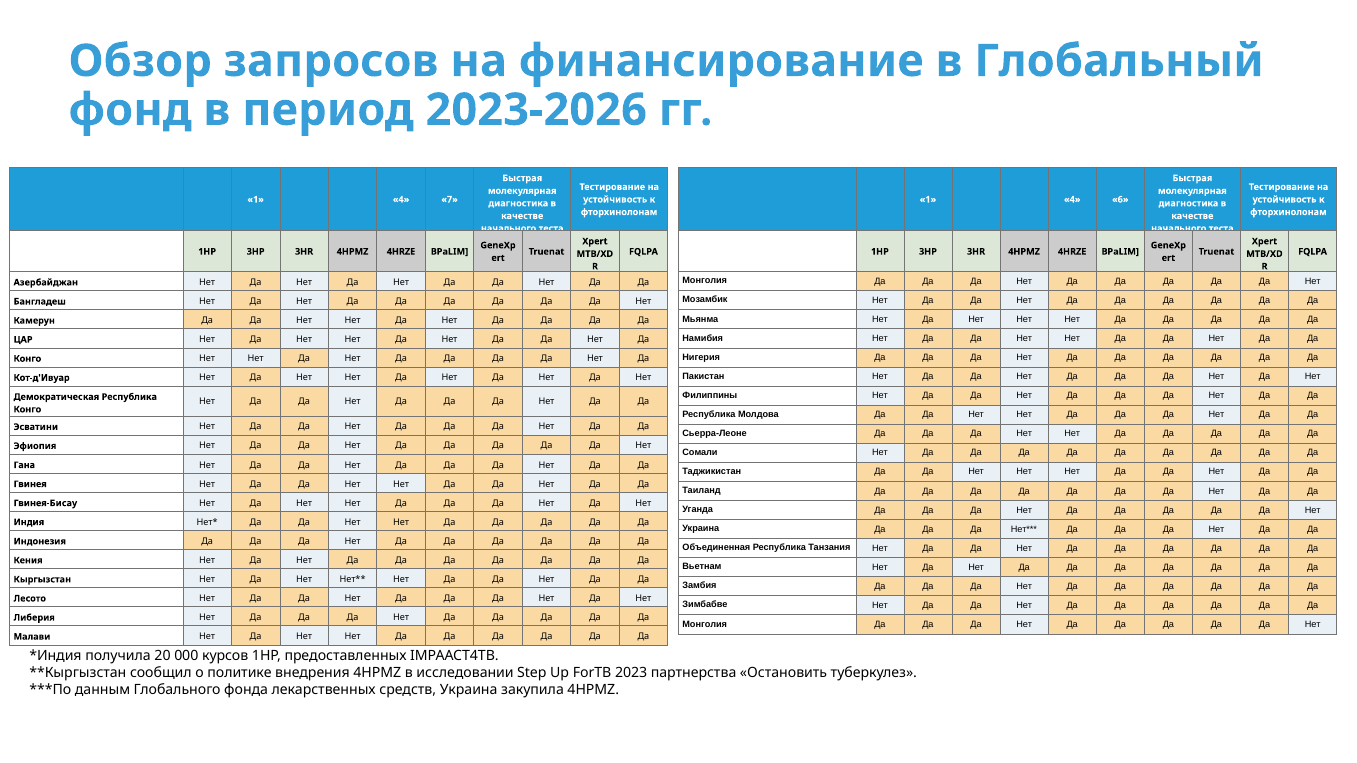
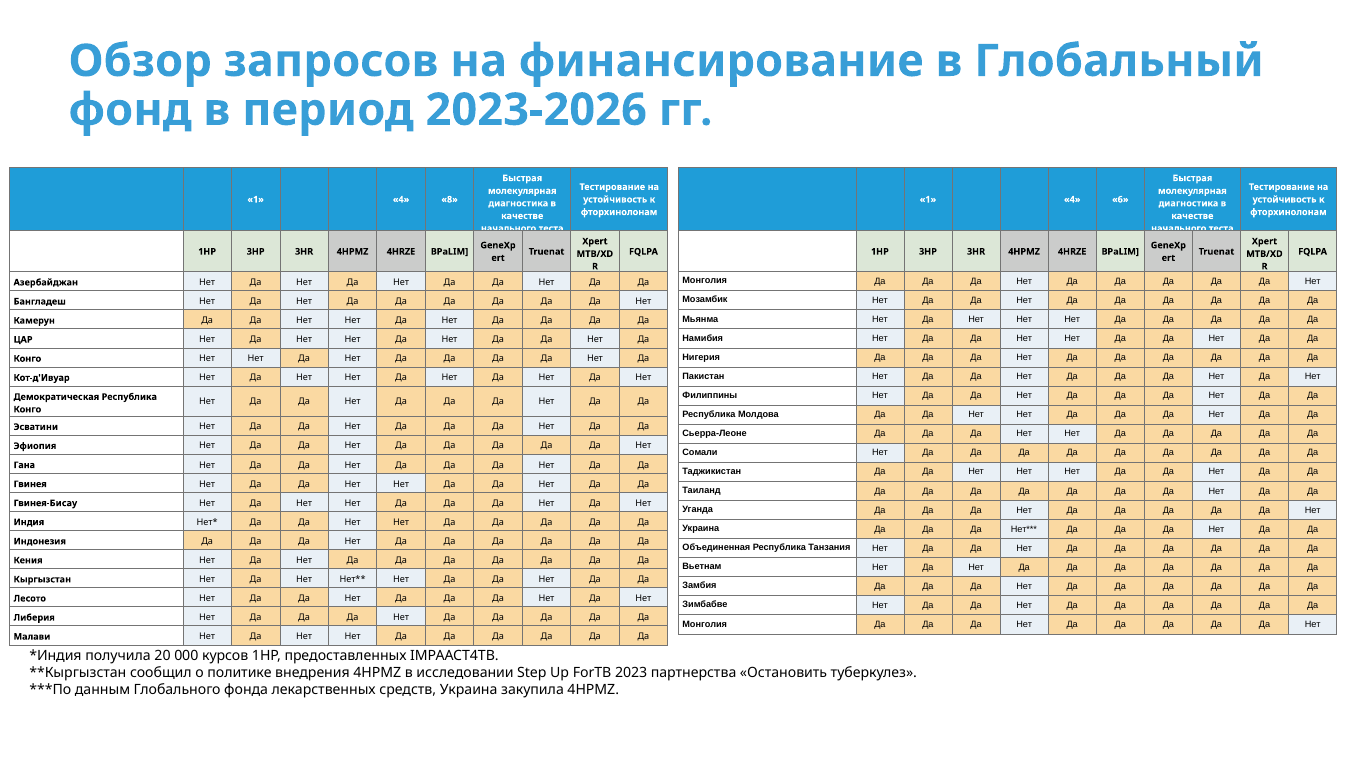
7: 7 -> 8 (450, 200)
